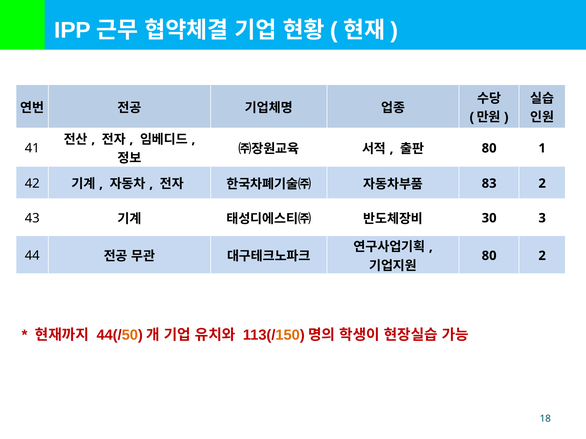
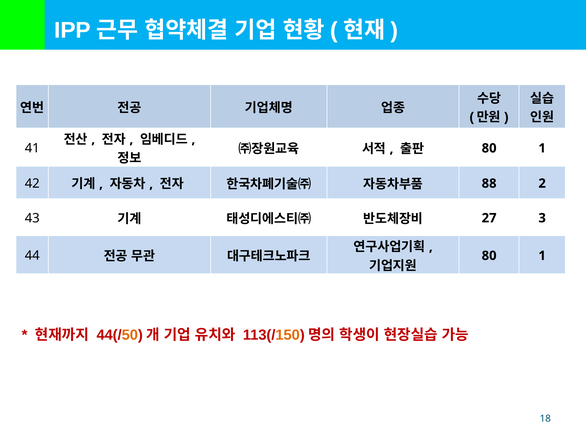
83: 83 -> 88 (489, 184)
30: 30 -> 27 (489, 218)
2: 2 -> 1 (542, 256)
